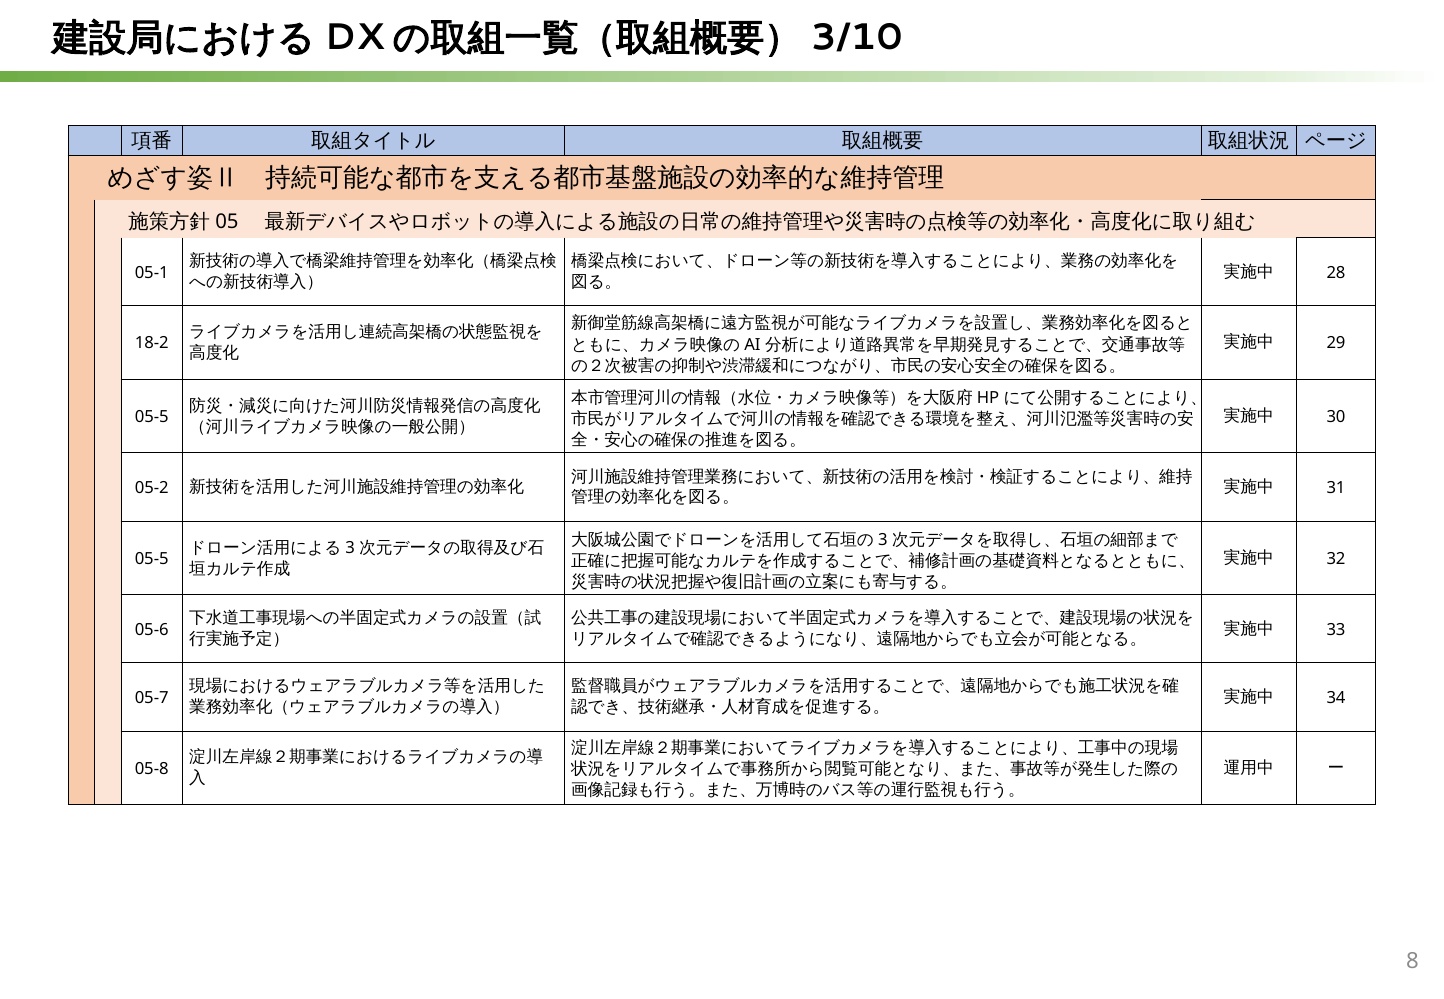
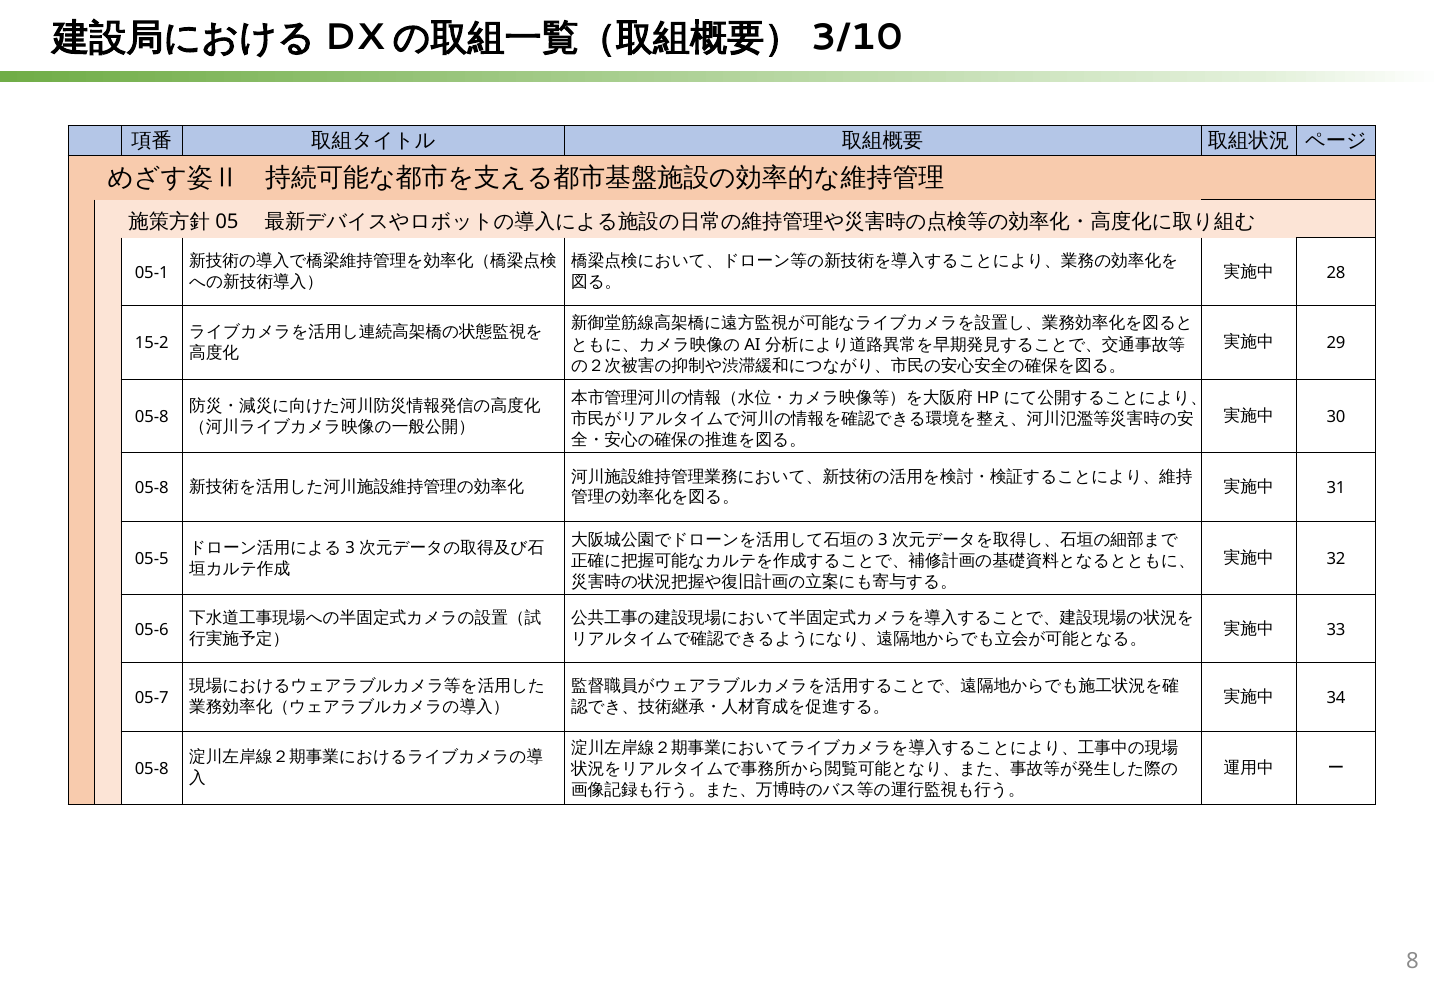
18-2: 18-2 -> 15-2 (152, 344)
05-5: 05-5 -> 05-8 (152, 417)
05-2: 05-2 -> 05-8 (152, 488)
